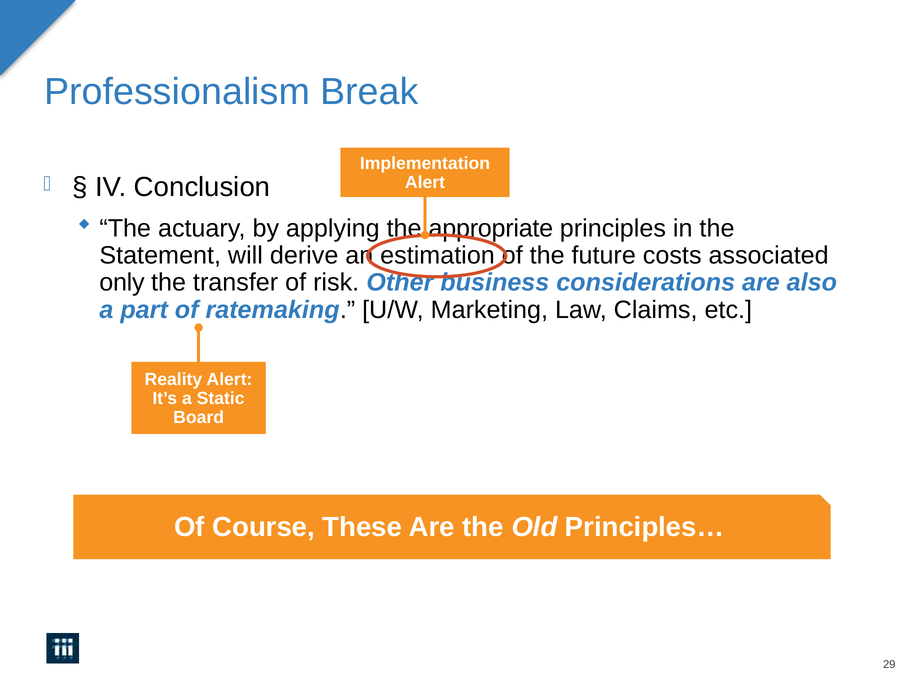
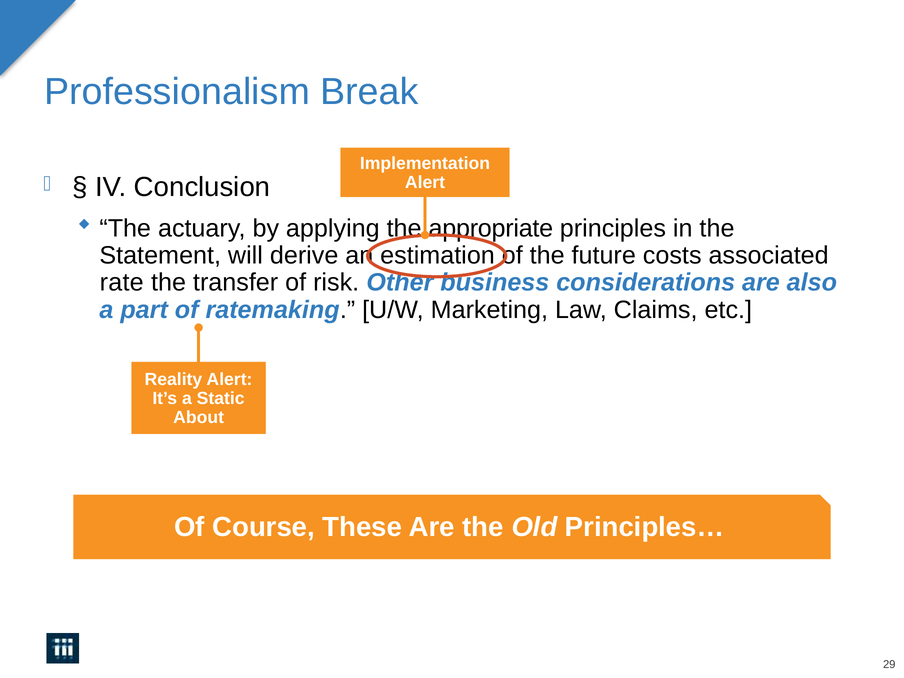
only: only -> rate (122, 283)
Board: Board -> About (199, 418)
